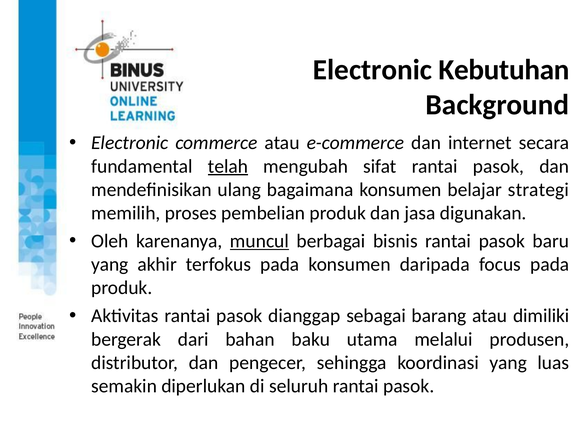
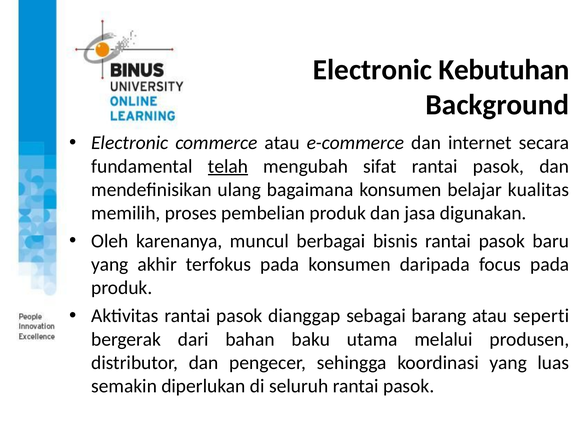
strategi: strategi -> kualitas (539, 190)
muncul underline: present -> none (259, 241)
dimiliki: dimiliki -> seperti (541, 316)
